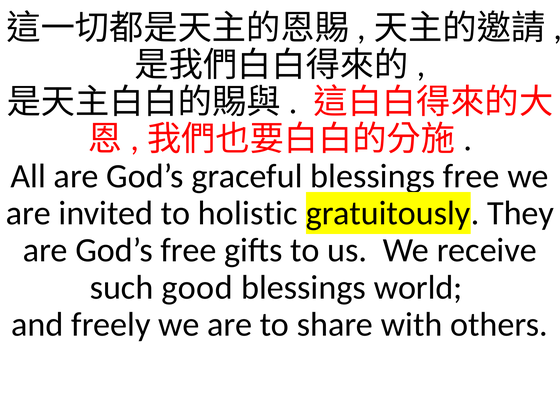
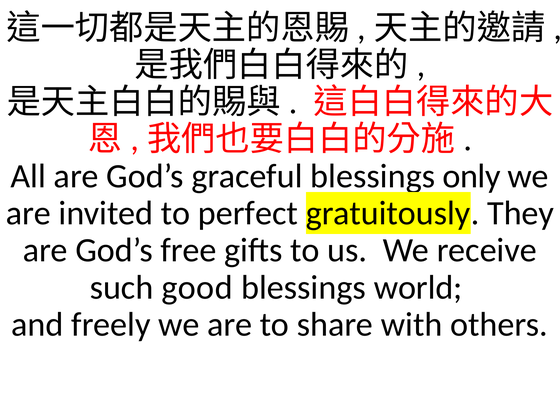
free: free -> only (471, 176)
holistic: holistic -> perfect (248, 213)
